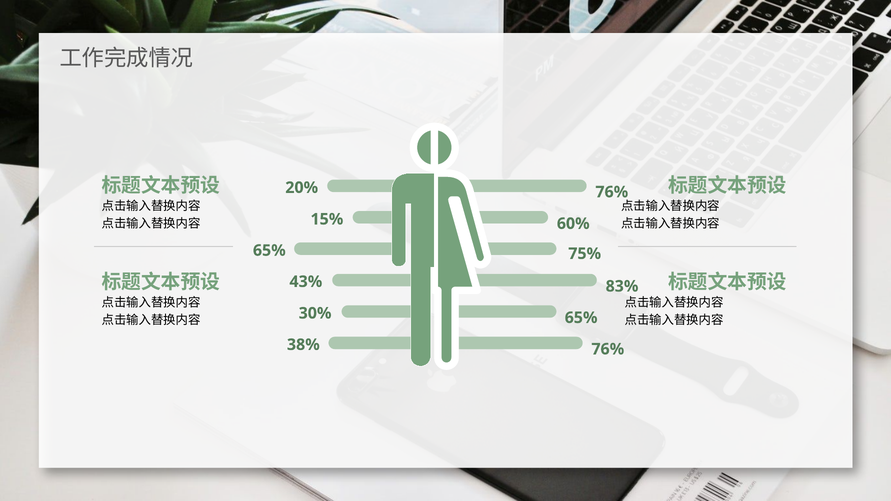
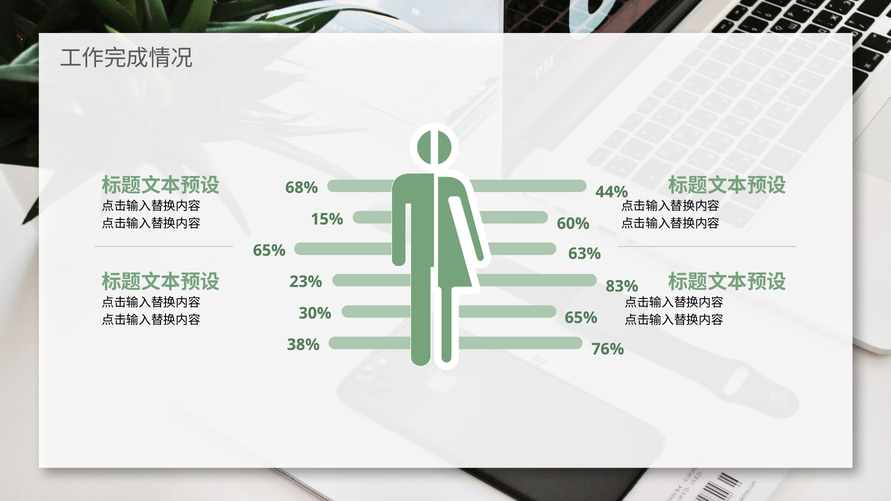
20%: 20% -> 68% (302, 188)
76%: 76% -> 44% (612, 192)
75%: 75% -> 63% (585, 254)
43%: 43% -> 23% (306, 282)
